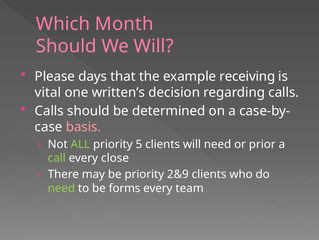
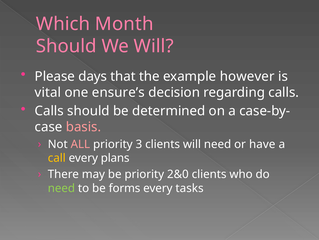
receiving: receiving -> however (247, 76)
written’s: written’s -> ensure’s (118, 92)
ALL colour: light green -> pink (80, 144)
5: 5 -> 3 (139, 144)
prior: prior -> have (262, 144)
call colour: light green -> yellow (57, 158)
close: close -> plans (115, 158)
2&9: 2&9 -> 2&0 (178, 174)
team: team -> tasks (190, 188)
